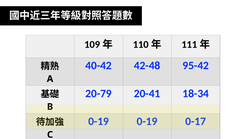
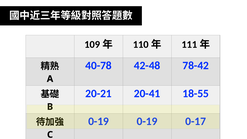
40-42: 40-42 -> 40-78 (99, 66)
95-42: 95-42 -> 78-42 (196, 66)
20-79: 20-79 -> 20-21 (99, 94)
18-34: 18-34 -> 18-55 (196, 94)
